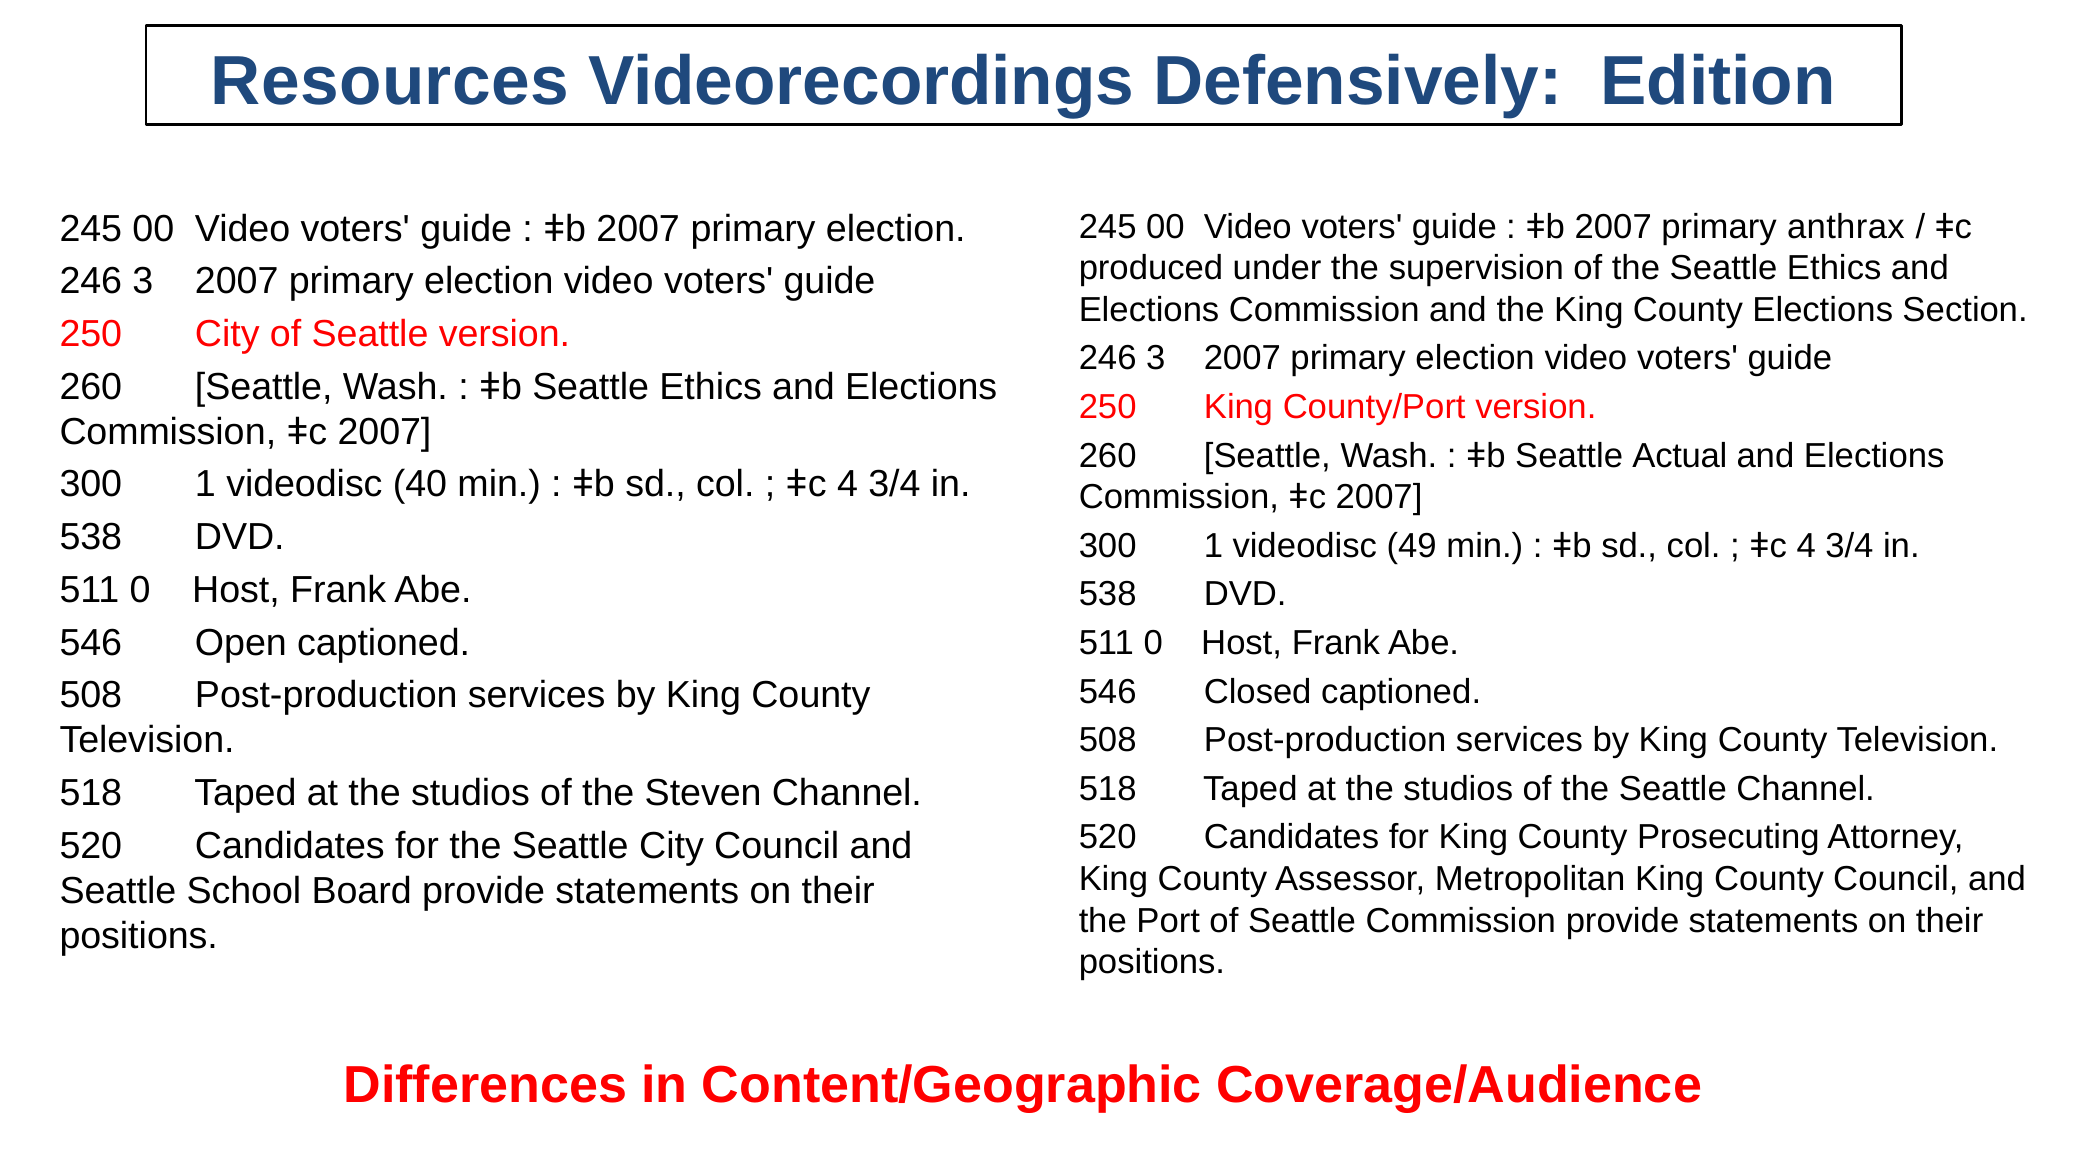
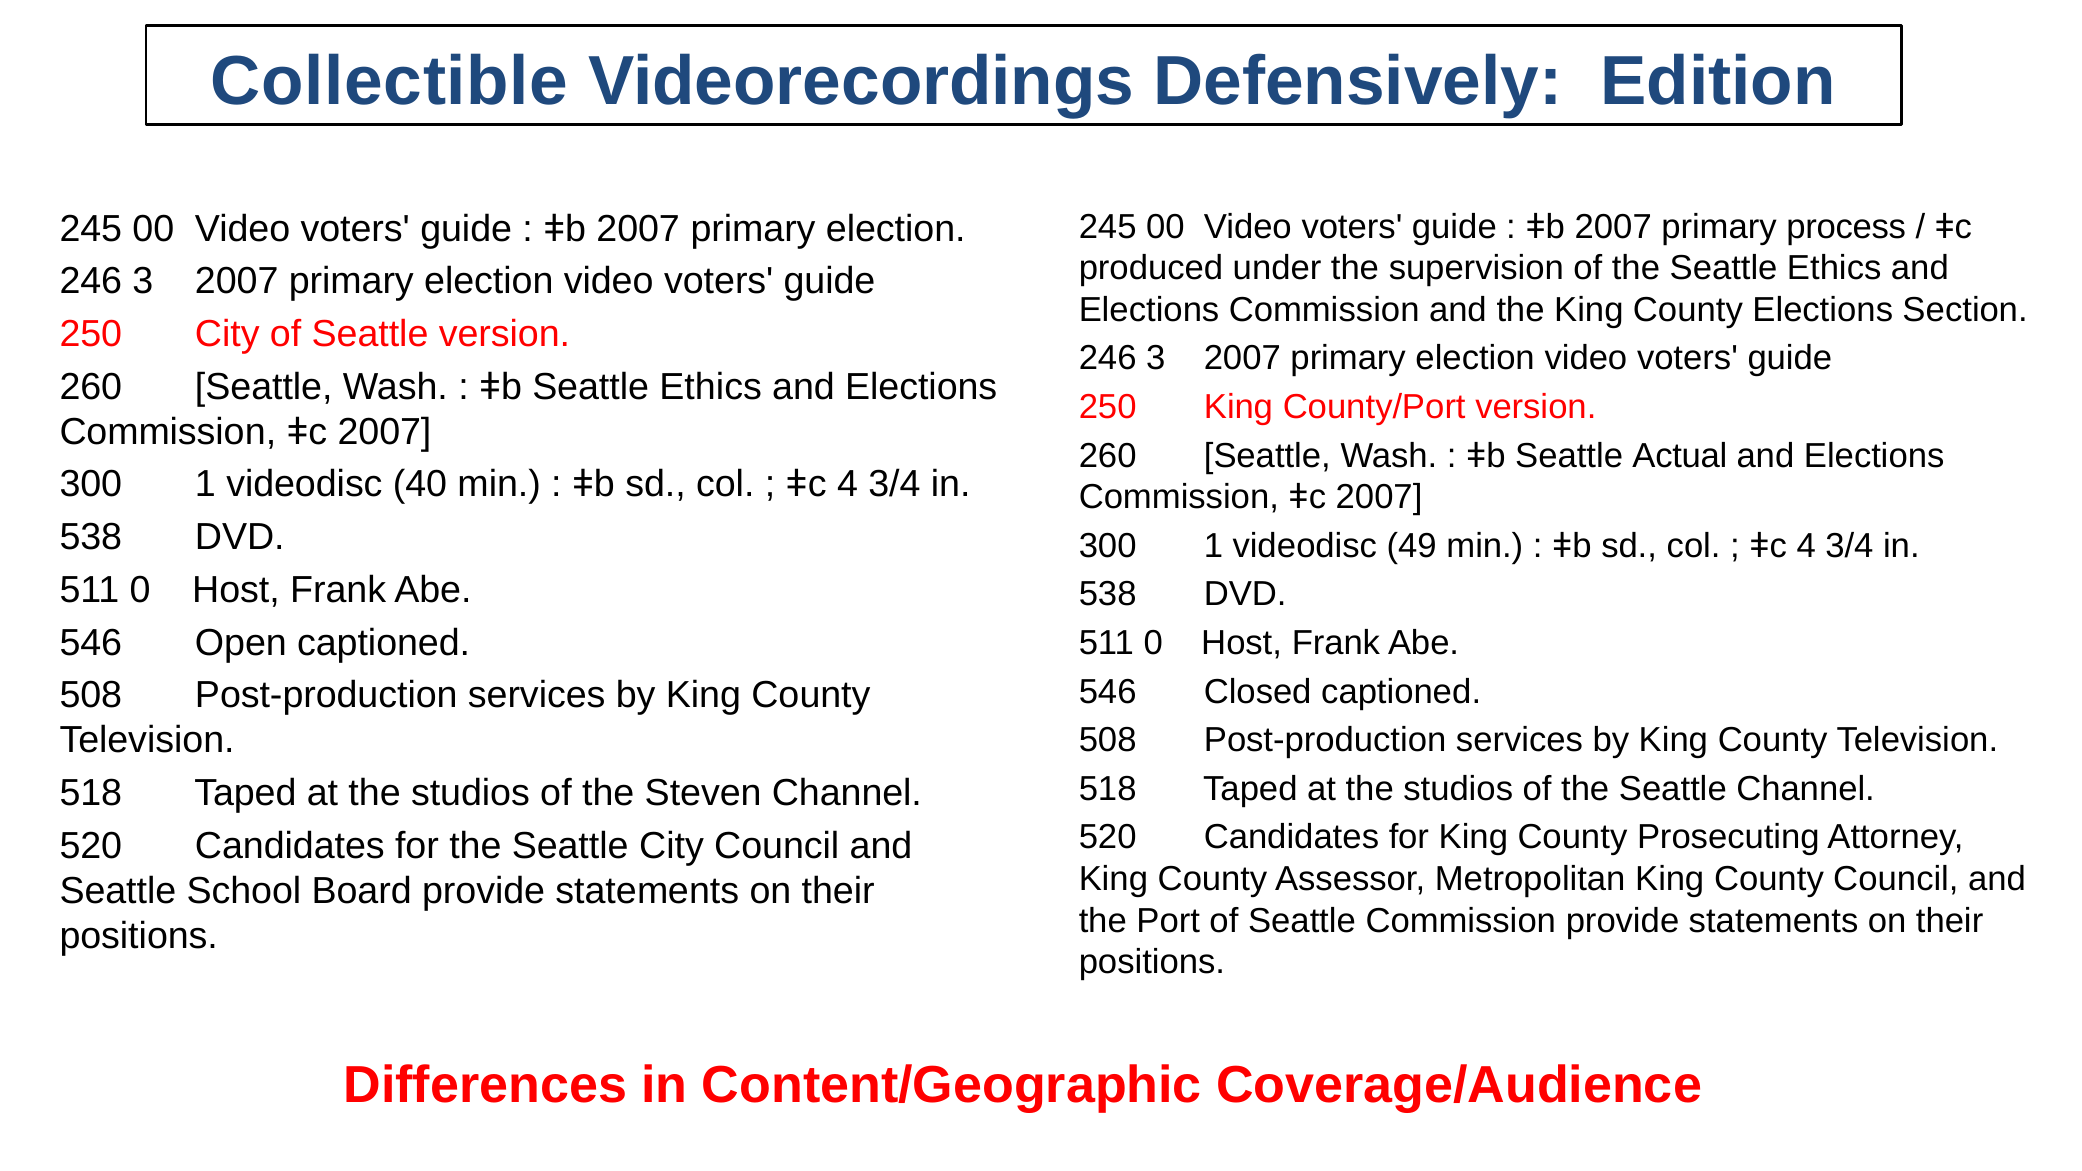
Resources: Resources -> Collectible (390, 82)
anthrax: anthrax -> process (1846, 227)
